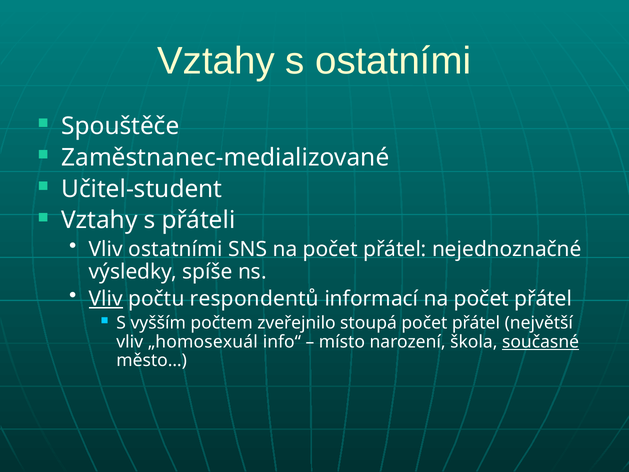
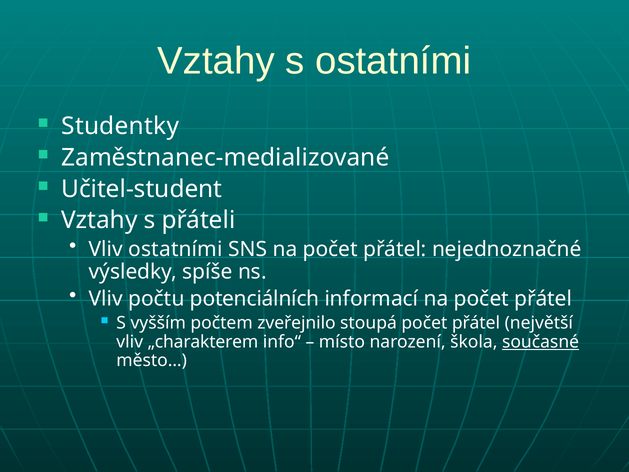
Spouštěče: Spouštěče -> Studentky (120, 126)
Vliv underline: present -> none (106, 298)
respondentů: respondentů -> potenciálních (255, 298)
„homosexuál: „homosexuál -> „charakterem (203, 342)
